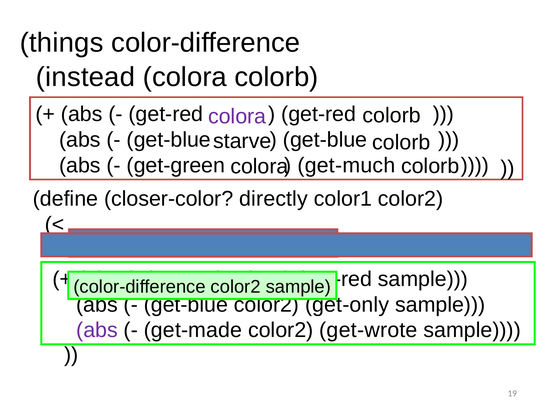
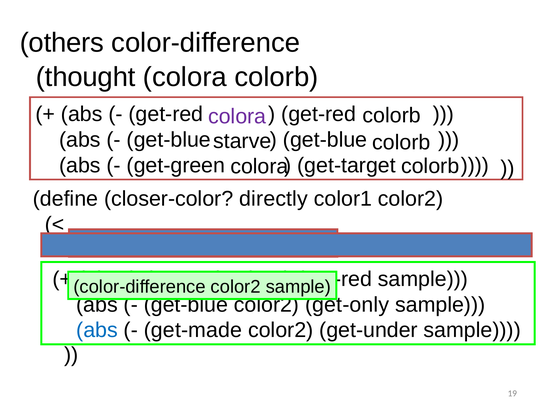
things: things -> others (62, 43)
instead: instead -> thought (86, 77)
get-much: get-much -> get-target (346, 166)
abs colour: purple -> blue (97, 331)
get-wrote: get-wrote -> get-under (369, 331)
